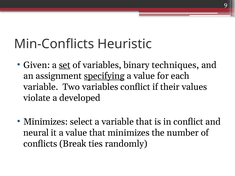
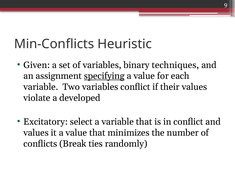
set underline: present -> none (65, 65)
Minimizes: Minimizes -> Excitatory (46, 122)
neural: neural -> values (36, 133)
